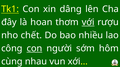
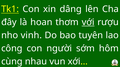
chết: chết -> vinh (31, 35)
nhiều: nhiều -> tuyên (91, 35)
con underline: present -> none (34, 49)
